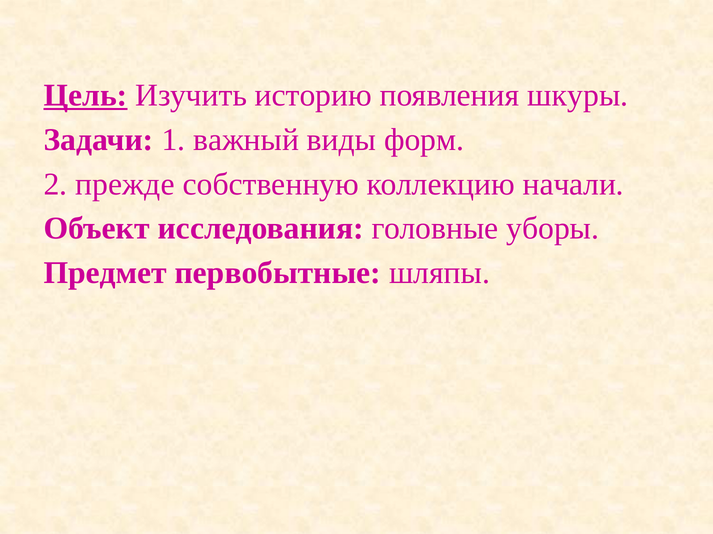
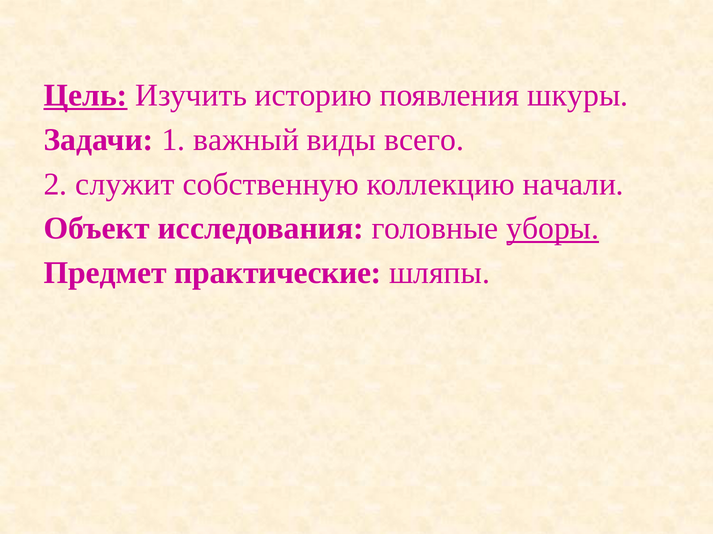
форм: форм -> всего (424, 140)
прежде: прежде -> служит (125, 184)
уборы underline: none -> present (553, 229)
первобытные: первобытные -> практические (278, 273)
